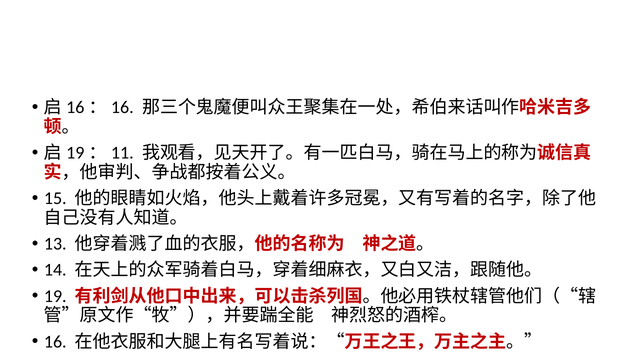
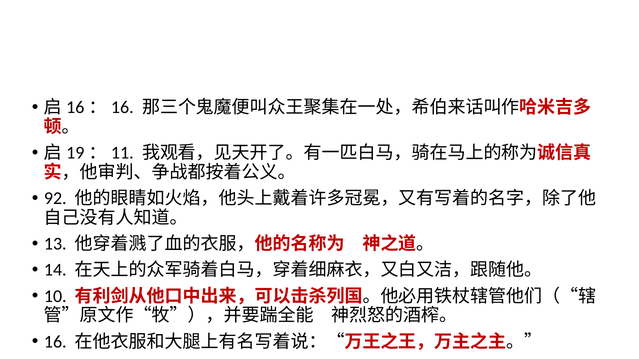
15: 15 -> 92 (55, 199)
19: 19 -> 10 (55, 296)
